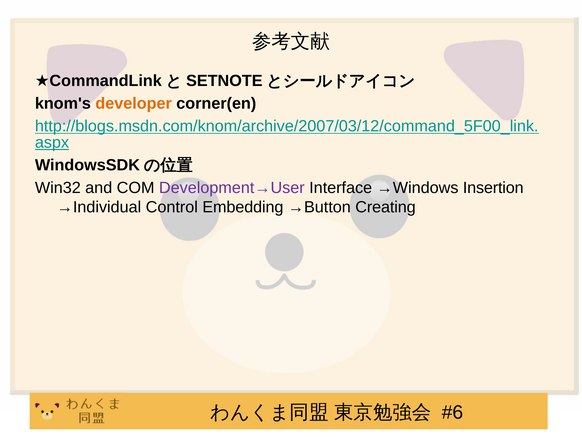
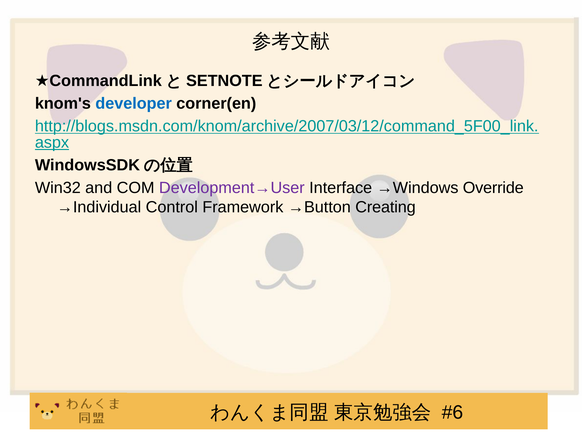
developer colour: orange -> blue (134, 103)
Insertion: Insertion -> Override (493, 187)
Embedding: Embedding -> Framework (243, 207)
